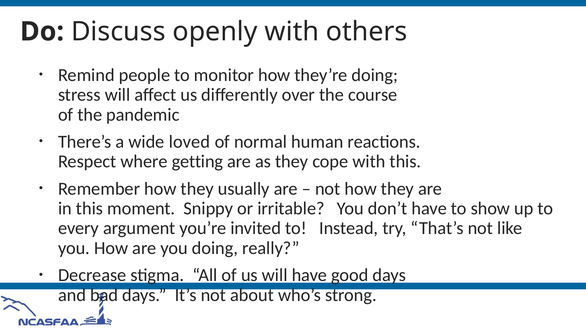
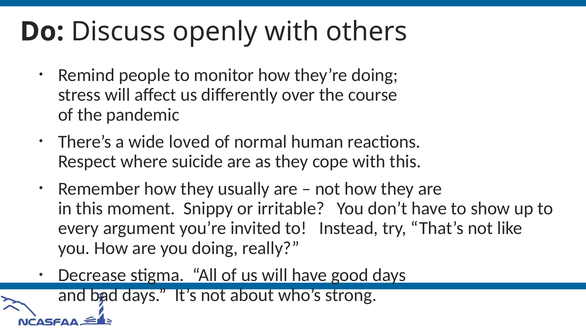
getting: getting -> suicide (197, 161)
